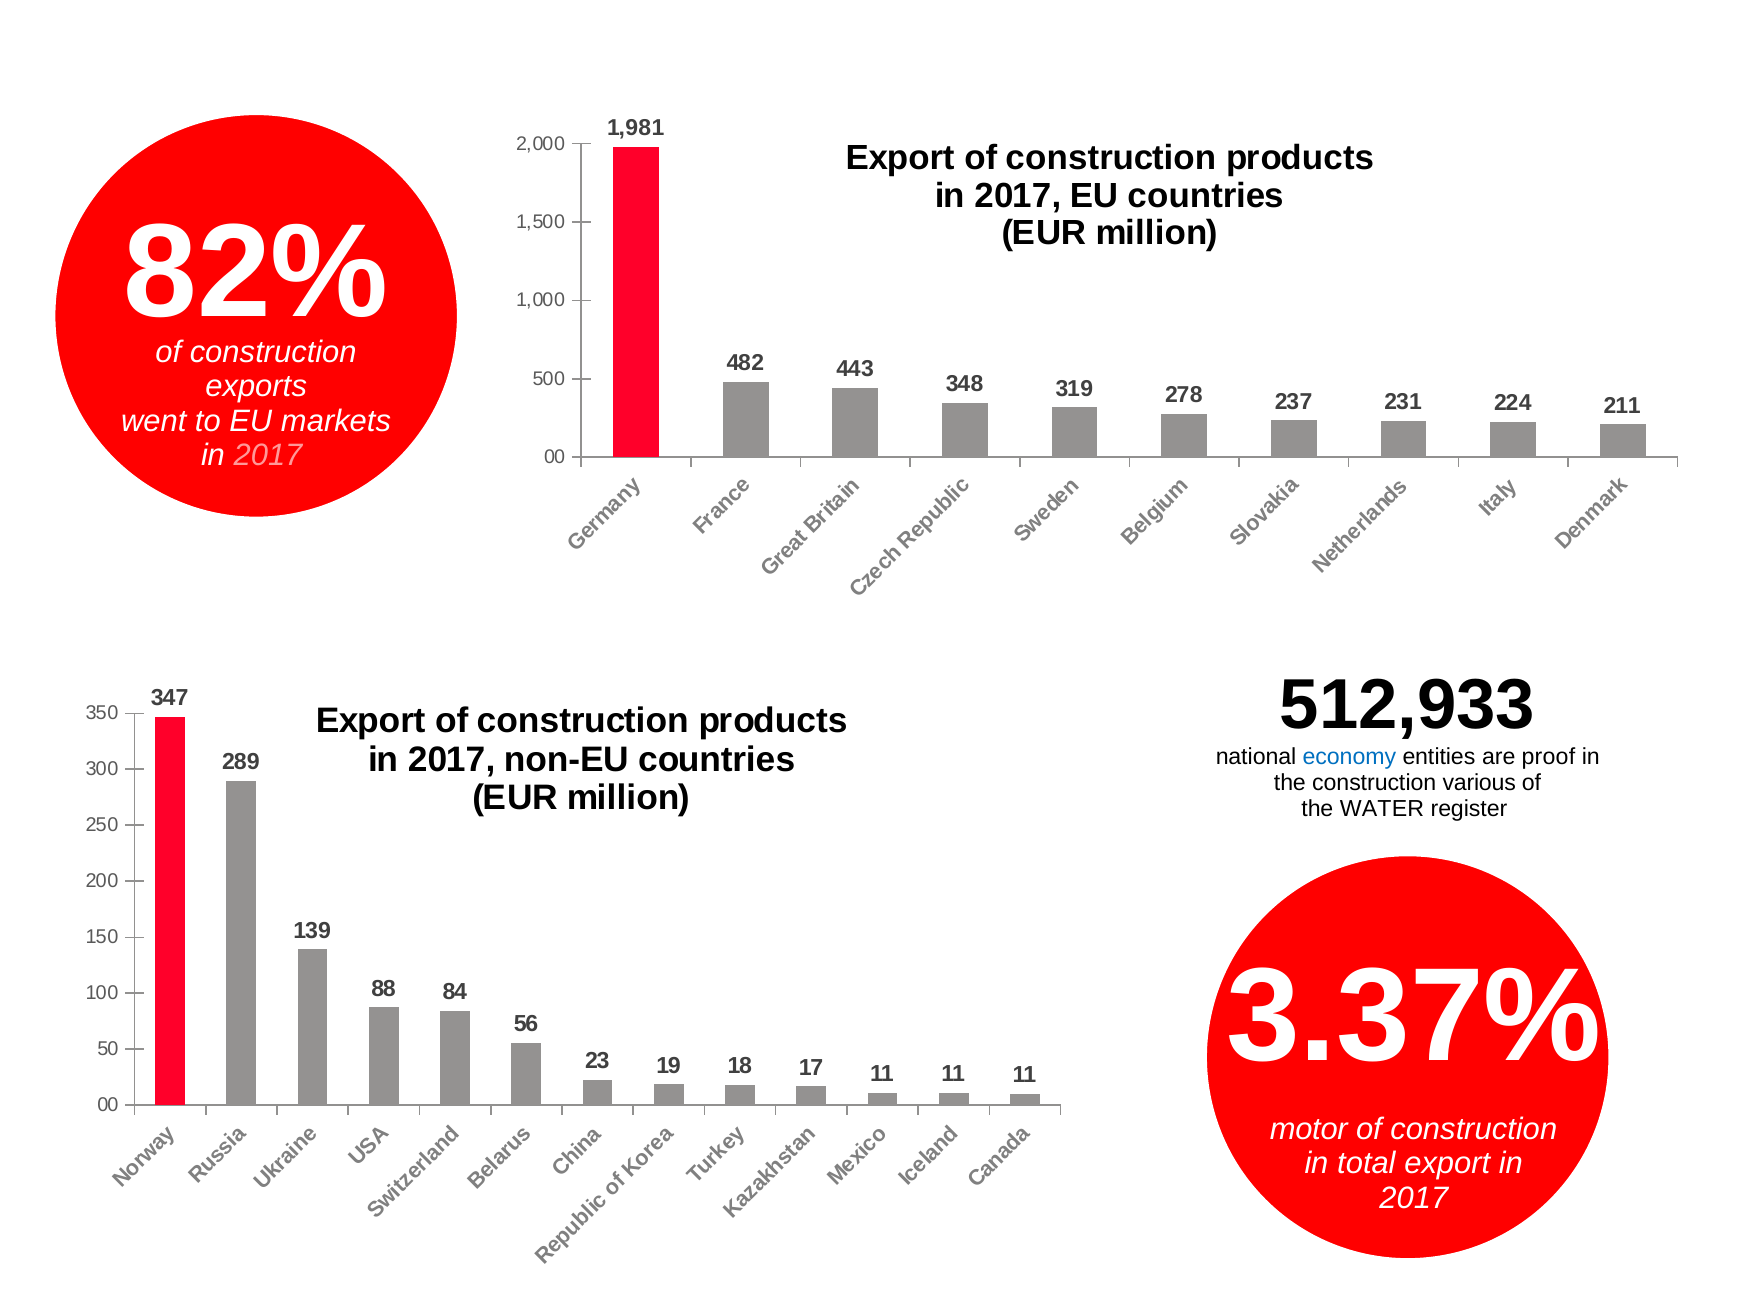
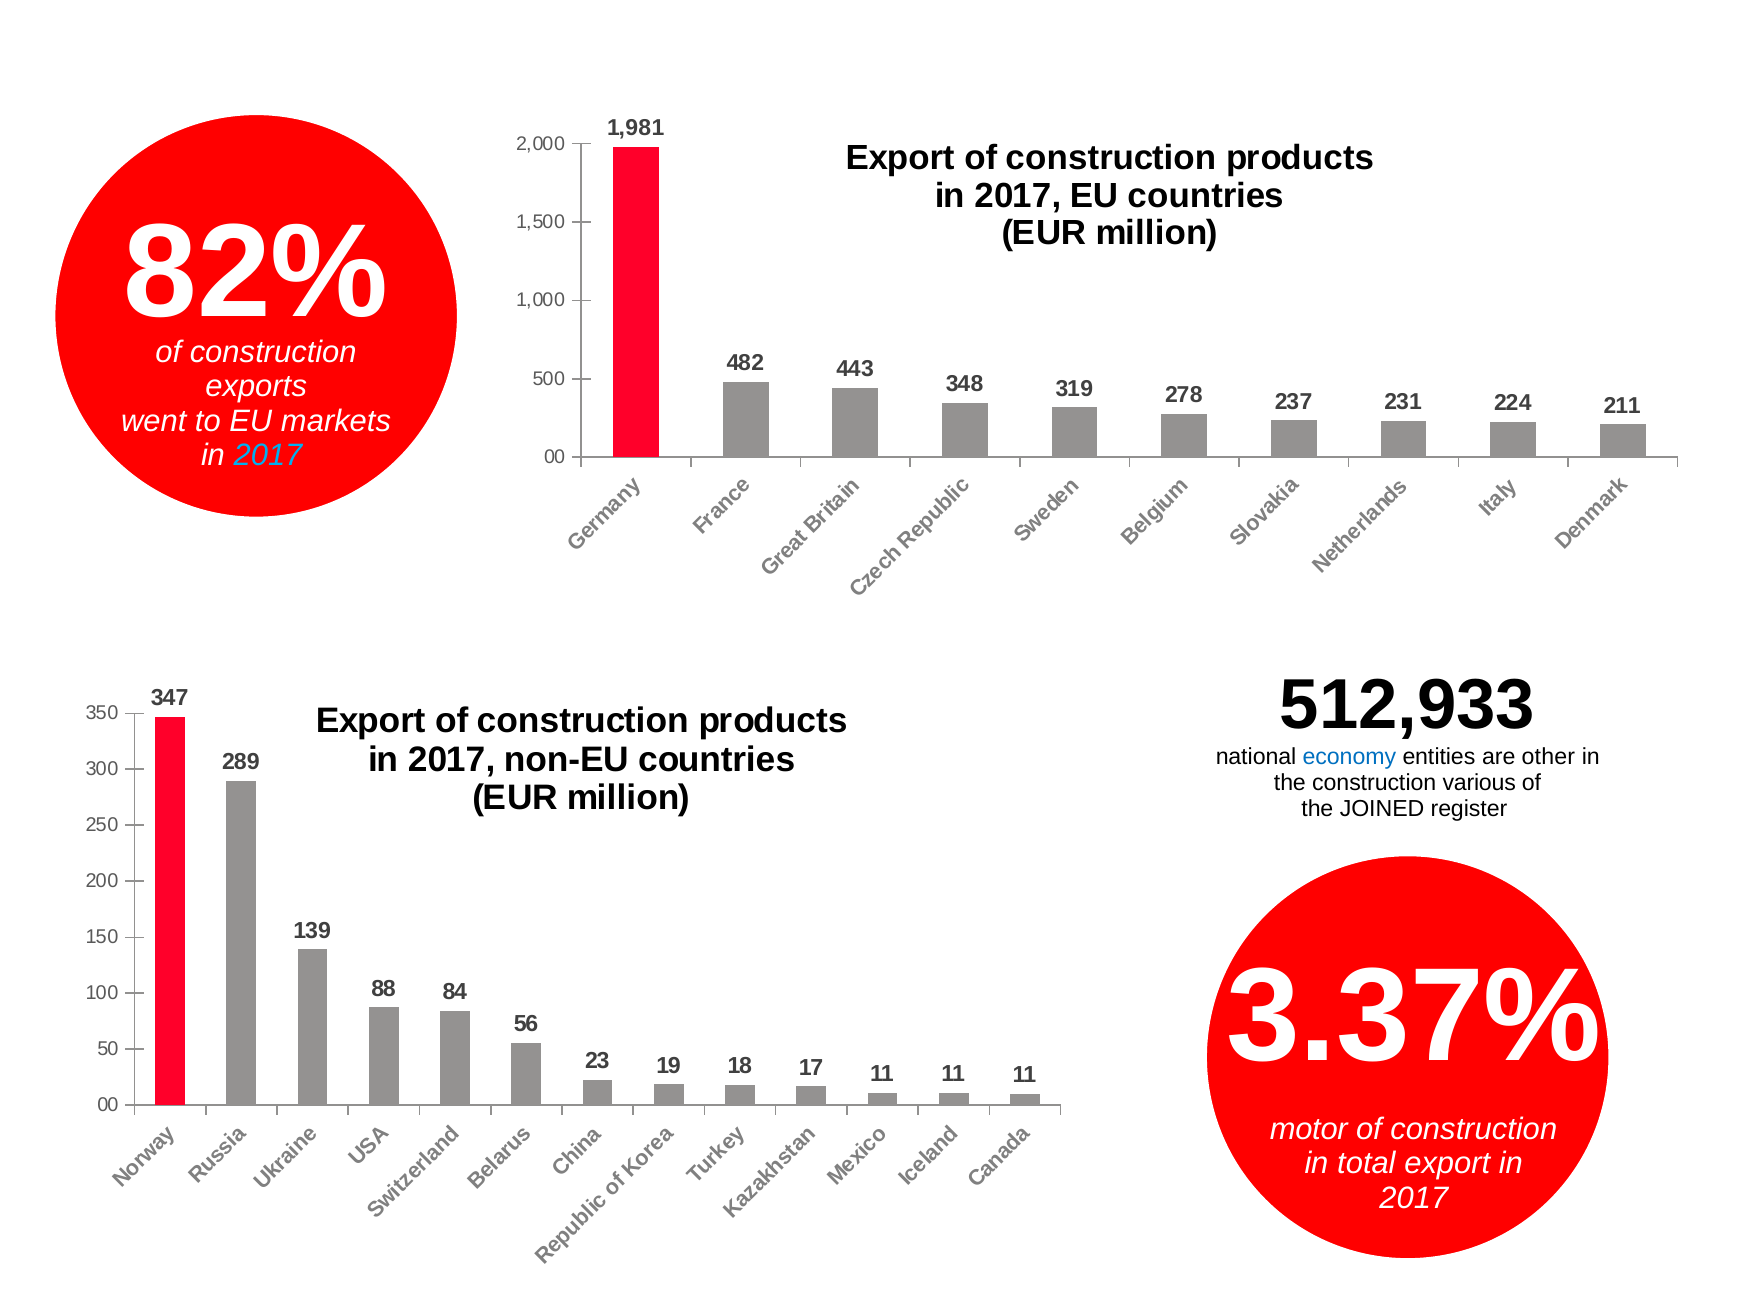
2017 colour: pink -> light blue (268, 455)
proof: proof -> other (1548, 757)
WATER: WATER -> JOINED (1382, 809)
